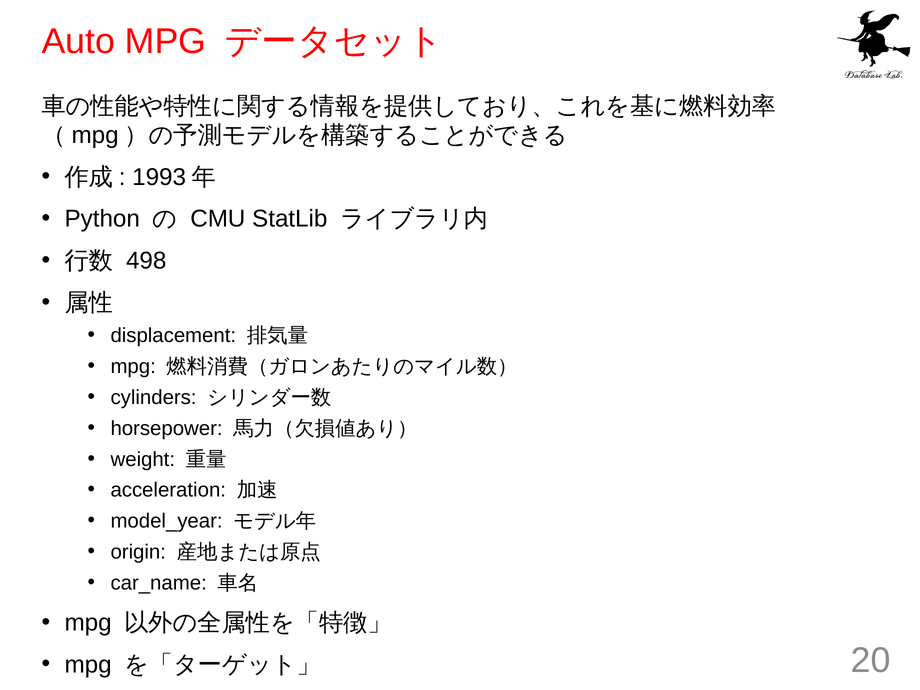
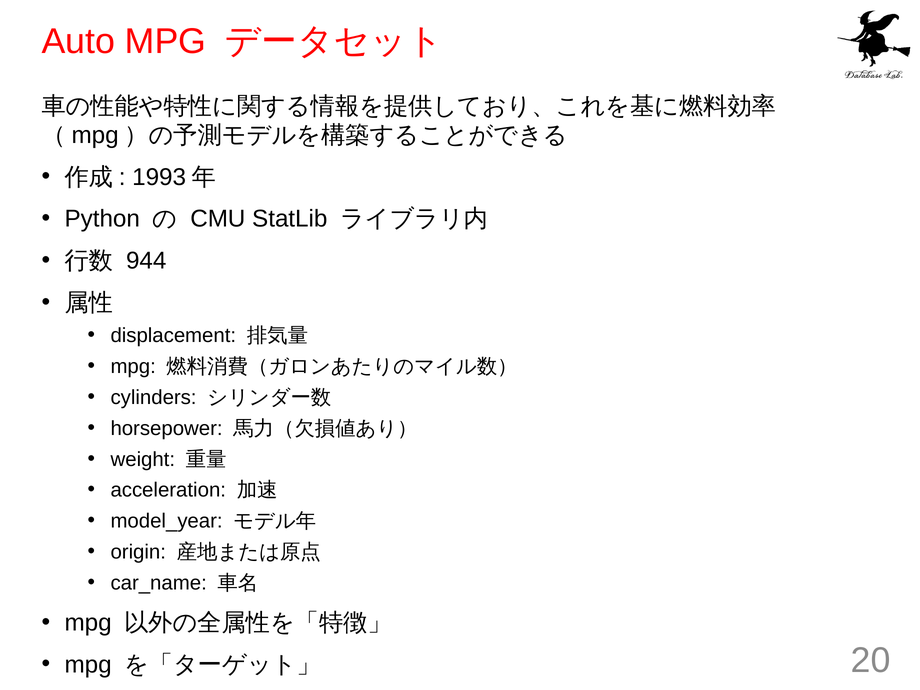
498: 498 -> 944 (146, 261)
